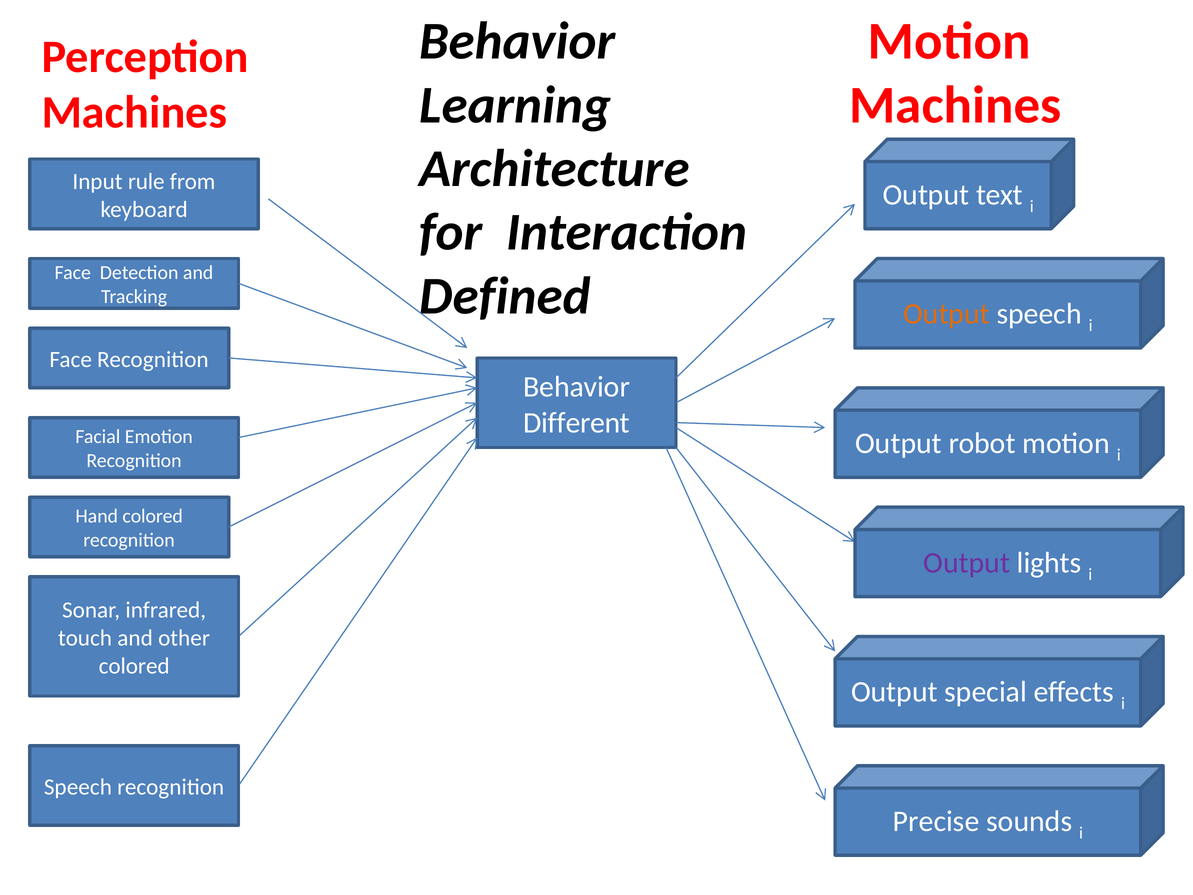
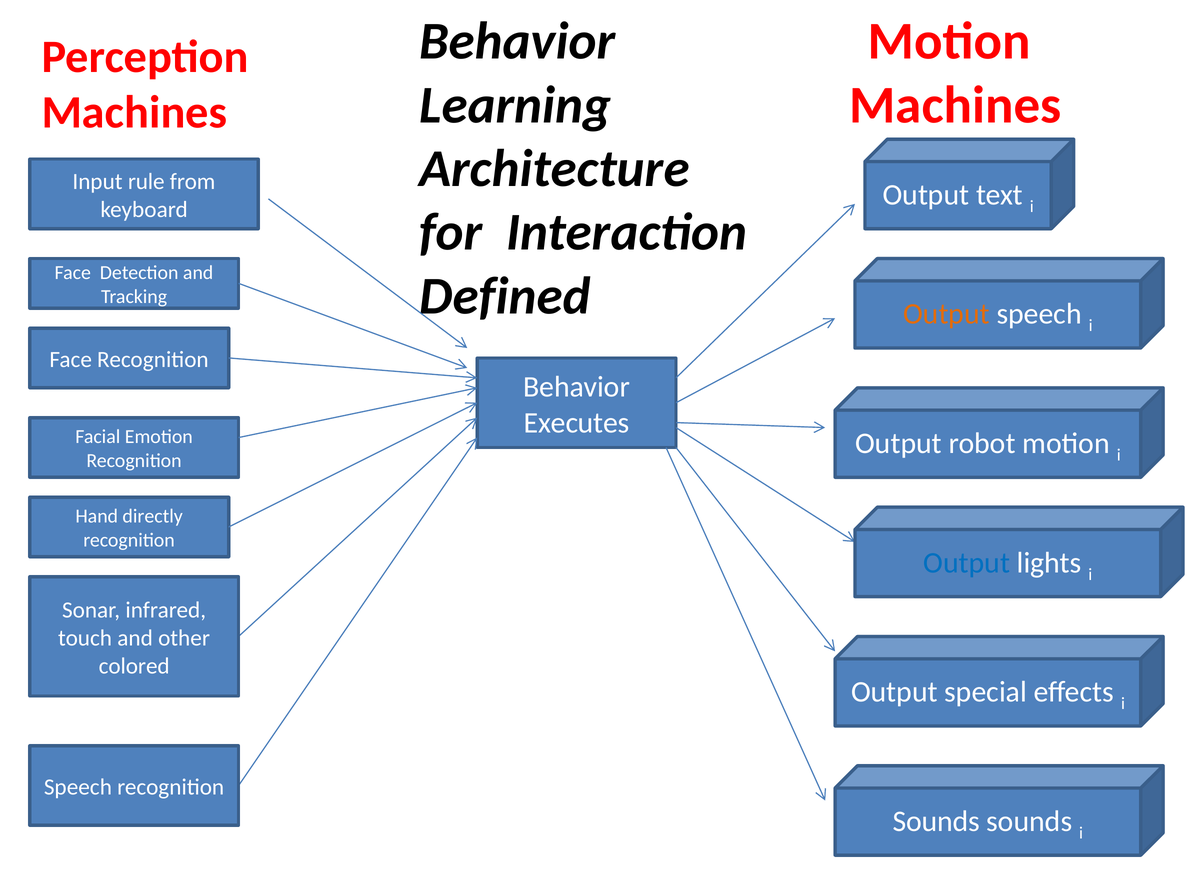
Different: Different -> Executes (577, 423)
Hand colored: colored -> directly (153, 516)
Output colour: purple -> blue (967, 563)
Precise: Precise -> Sounds (936, 821)
